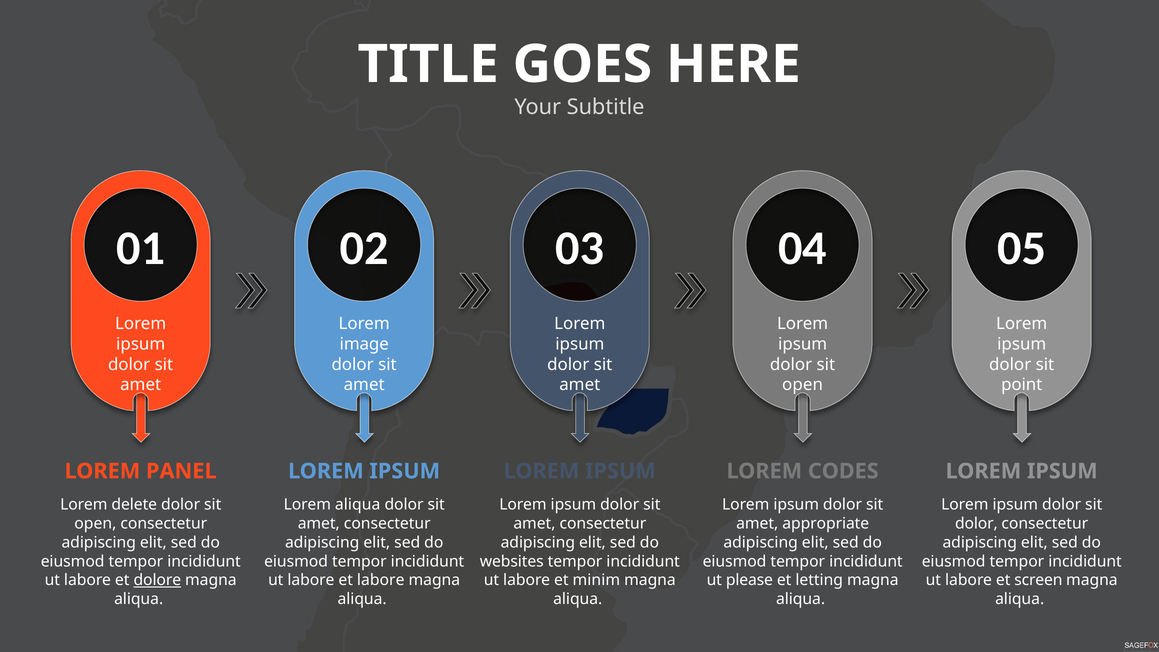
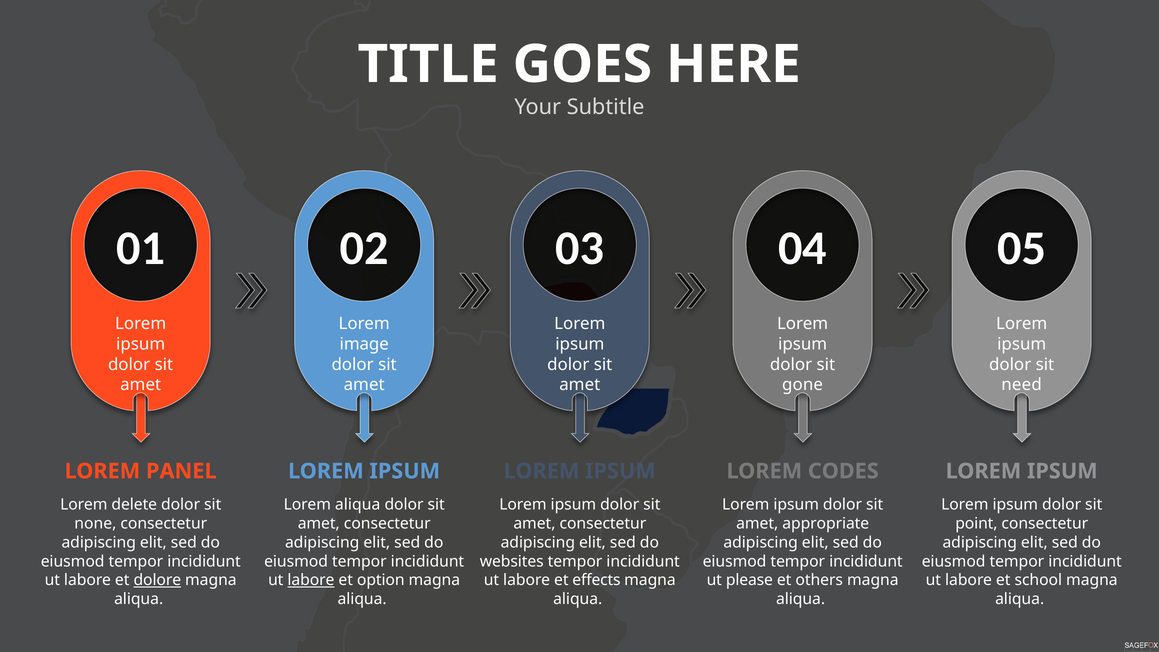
open: open -> gone (803, 385)
point: point -> need (1022, 385)
open: open -> none (95, 524)
dolor: dolor -> point (976, 524)
labore underline: none -> present (311, 580)
et labore: labore -> option (381, 580)
minim: minim -> effects (596, 580)
letting: letting -> others (819, 580)
screen: screen -> school (1038, 580)
